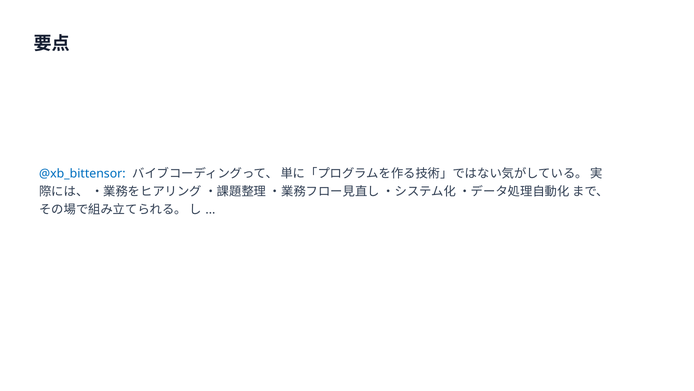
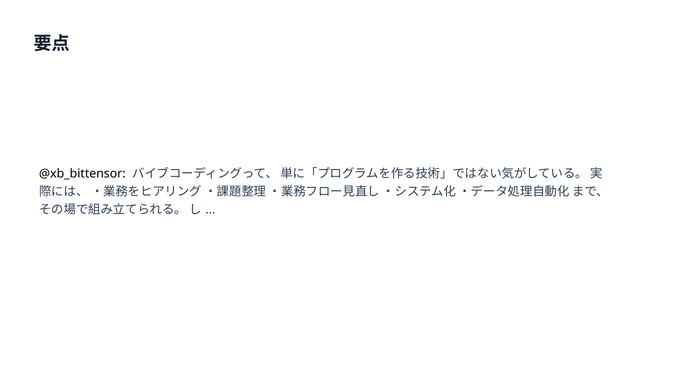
@xb_bittensor colour: blue -> black (82, 173)
